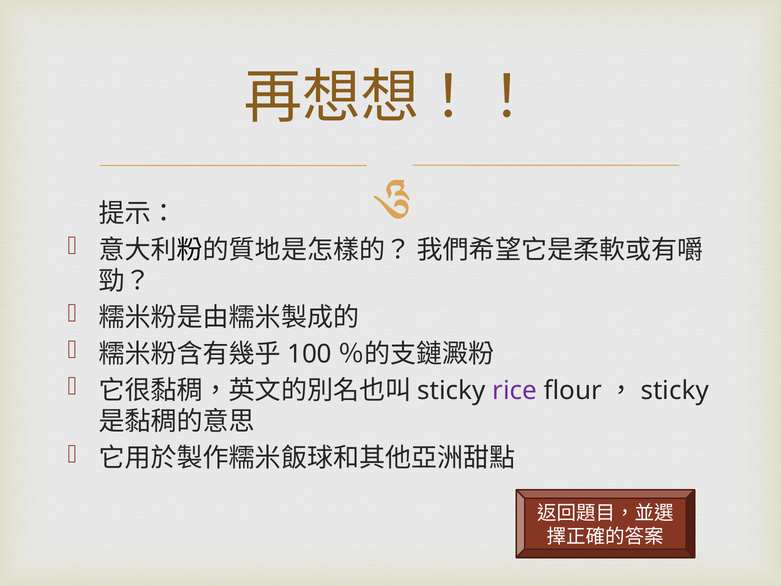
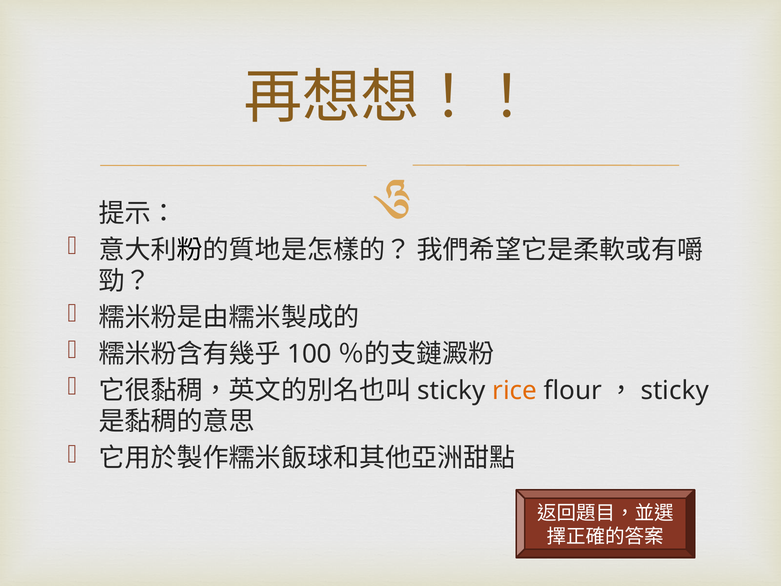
rice colour: purple -> orange (515, 390)
